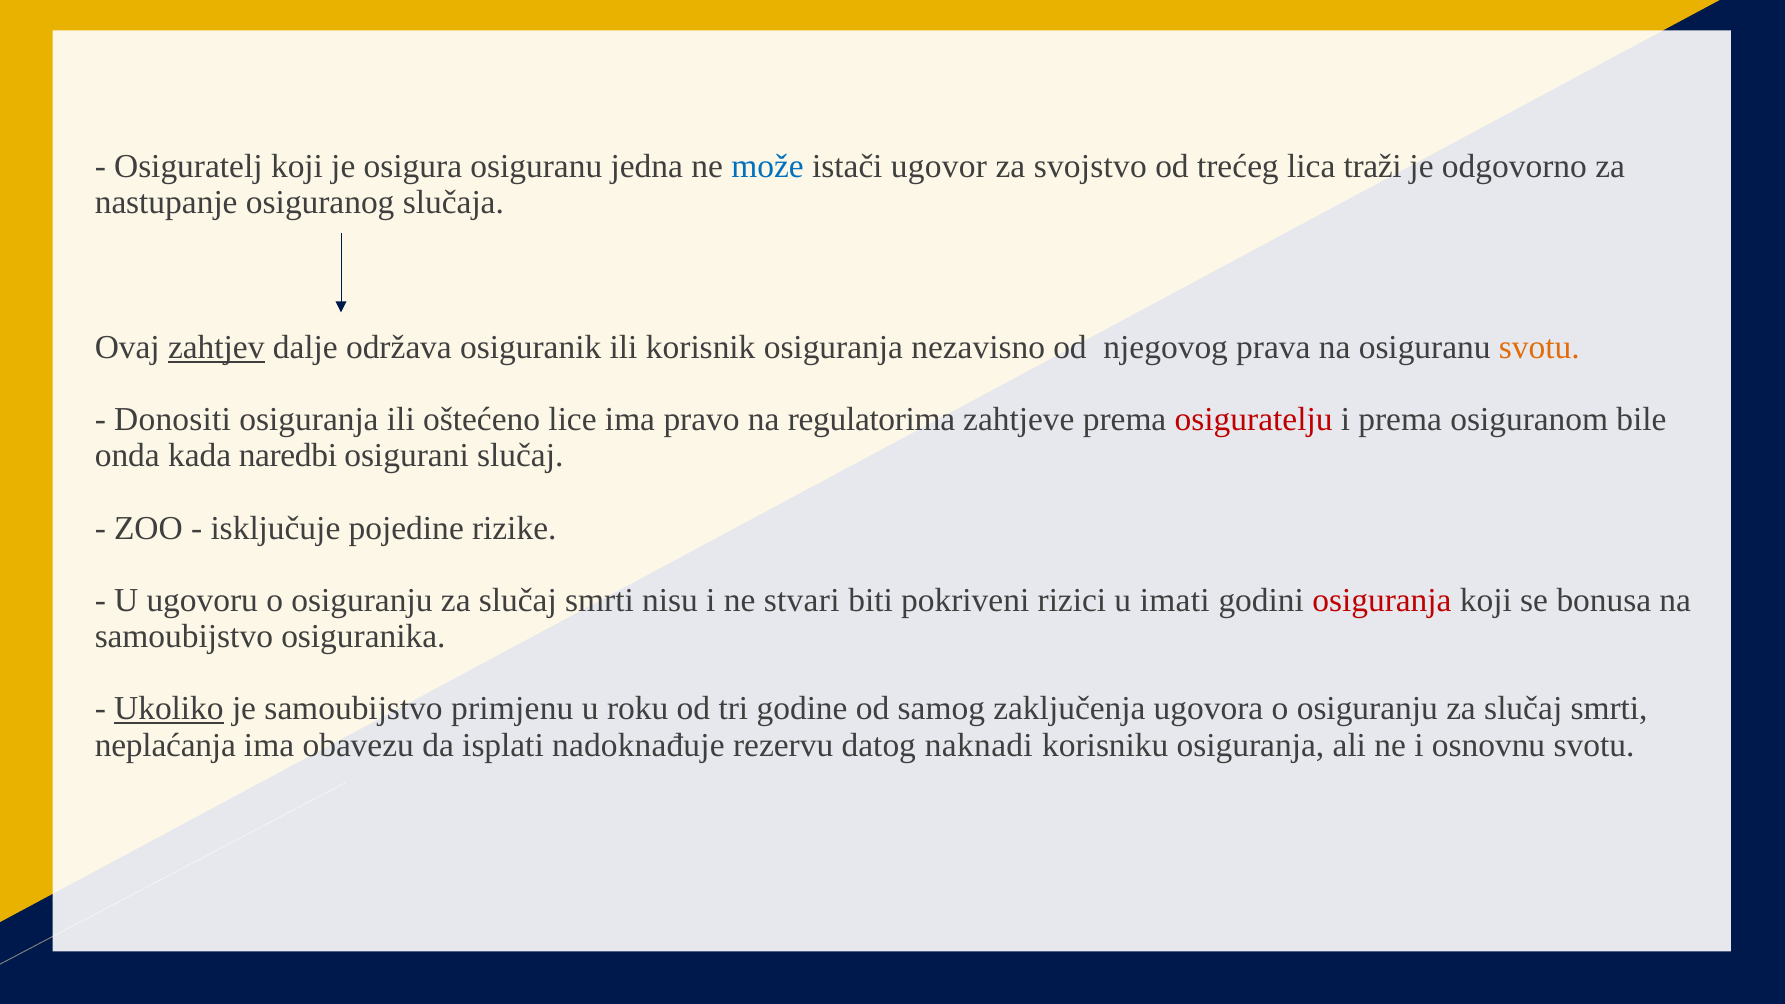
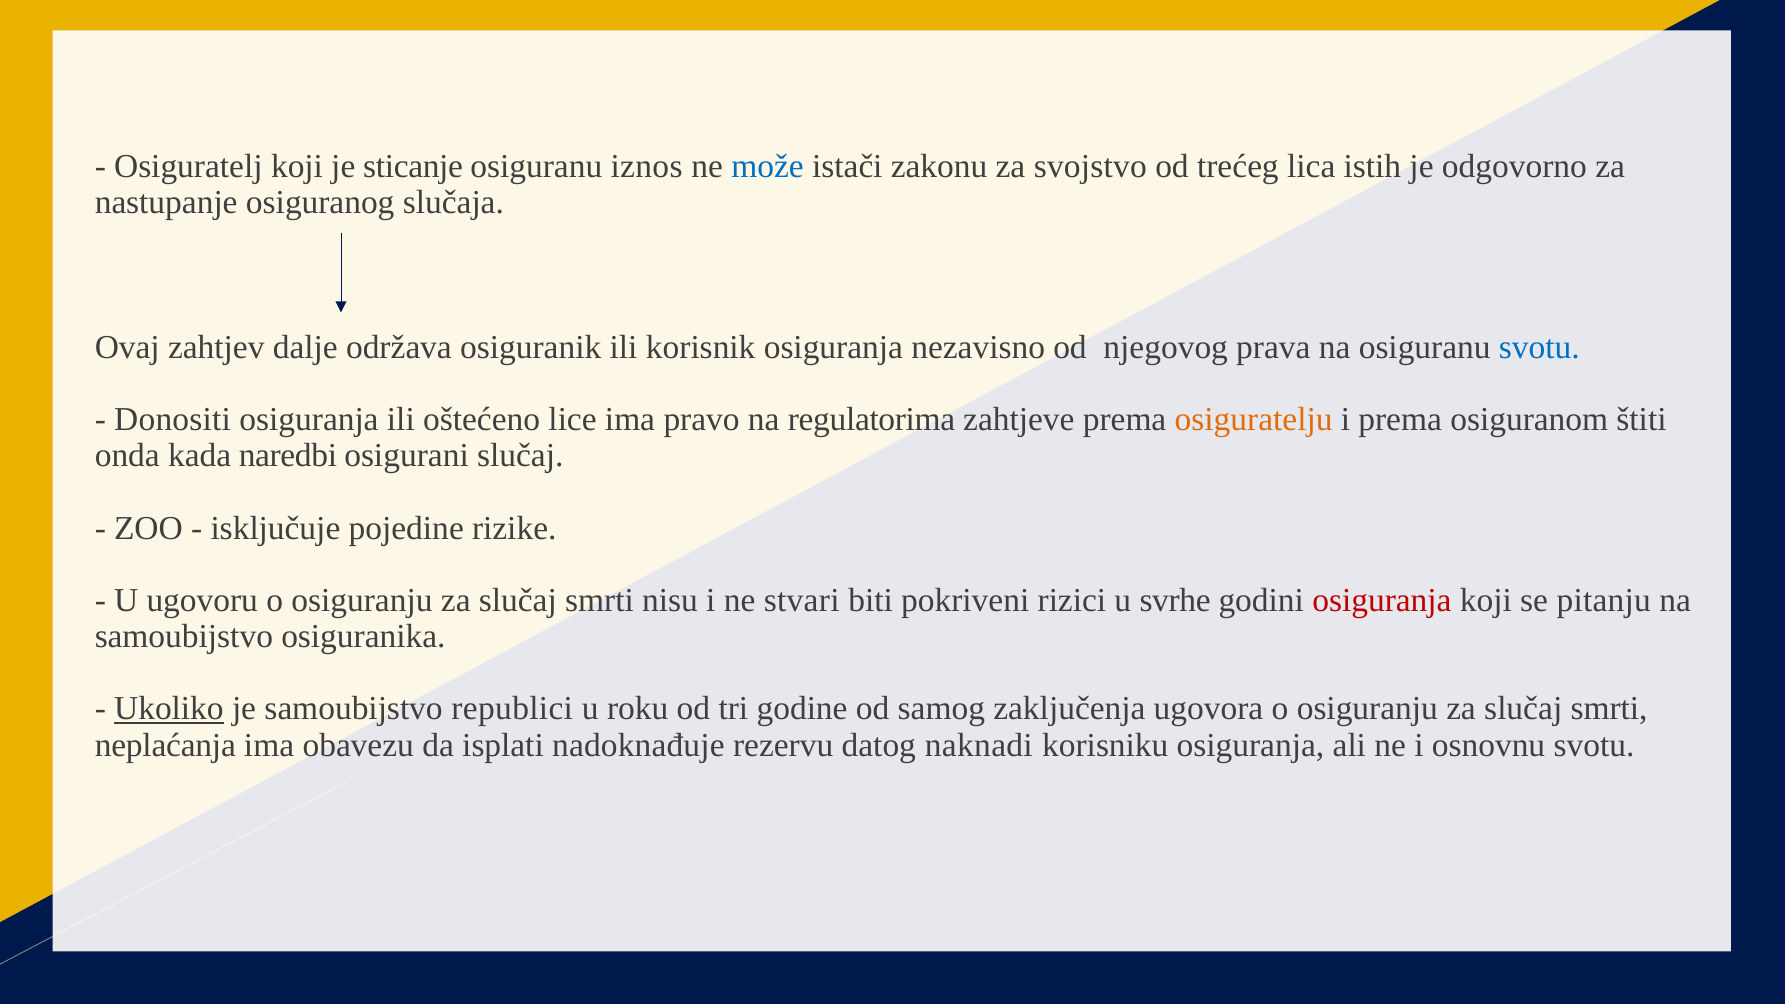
osigura: osigura -> sticanje (413, 167)
jedna: jedna -> iznos (647, 167)
ugovor: ugovor -> zakonu (939, 167)
traži: traži -> istih (1372, 167)
zahtjev underline: present -> none (216, 347)
svotu colour: orange -> blue (1539, 347)
osiguratelju colour: red -> orange (1254, 420)
bile: bile -> štiti (1642, 420)
imati: imati -> svrhe (1175, 601)
bonusa: bonusa -> pitanju (1604, 601)
primjenu: primjenu -> republici (512, 709)
